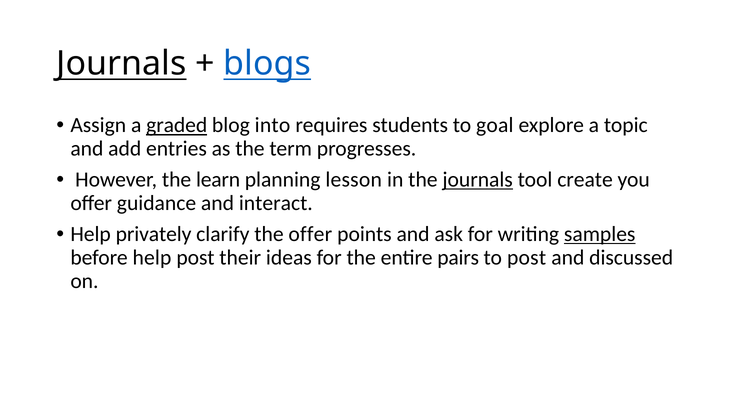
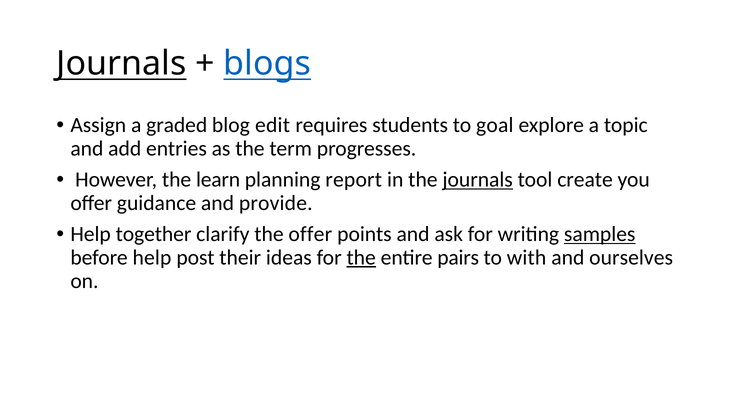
graded underline: present -> none (177, 125)
into: into -> edit (273, 125)
lesson: lesson -> report (354, 180)
interact: interact -> provide (276, 203)
privately: privately -> together (154, 234)
the underline: none -> present (361, 257)
to post: post -> with (527, 257)
discussed: discussed -> ourselves (631, 257)
